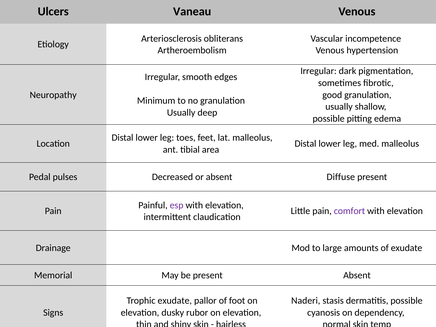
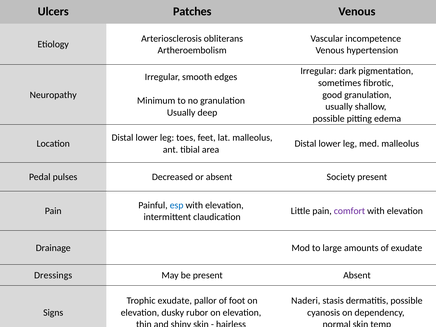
Vaneau: Vaneau -> Patches (192, 11)
Diffuse: Diffuse -> Society (341, 177)
esp colour: purple -> blue (177, 205)
Memorial: Memorial -> Dressings (53, 275)
